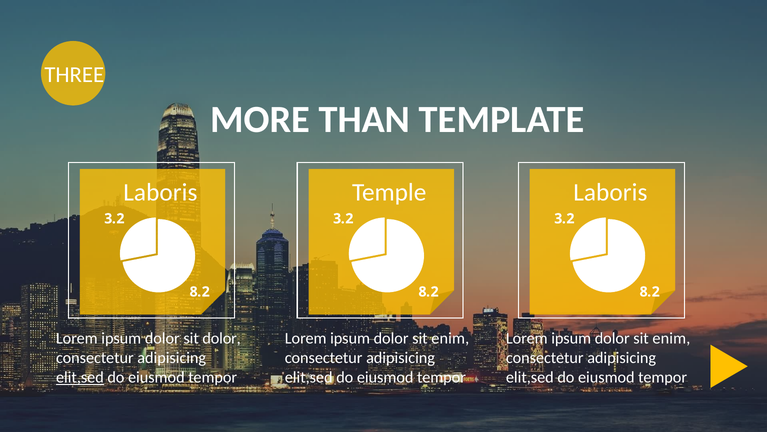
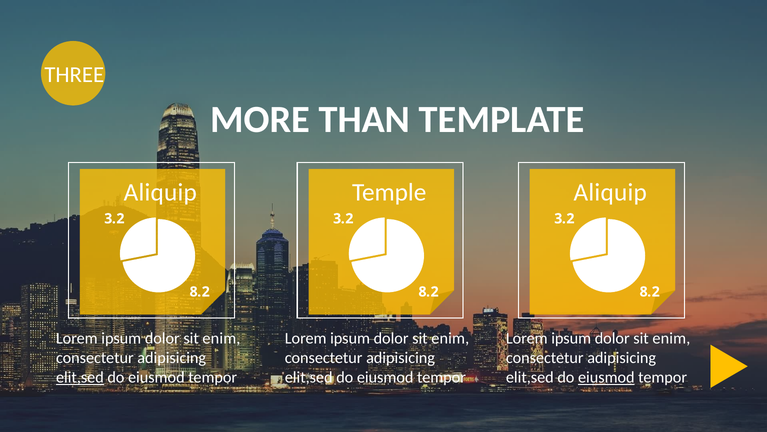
Laboris: Laboris -> Aliquip (160, 192)
Laboris: Laboris -> Aliquip (610, 192)
dolor: dolor -> enim (221, 338)
eiusmod underline: none -> present (606, 377)
